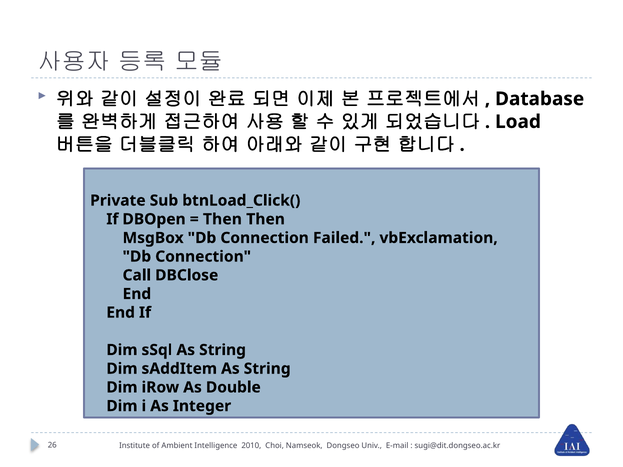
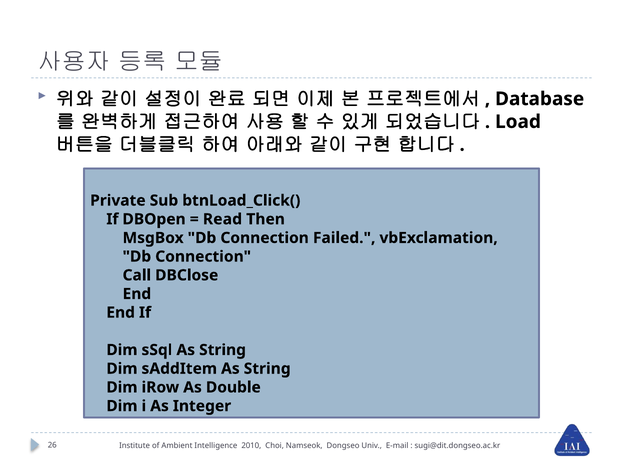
Then: Then -> Read (222, 219)
